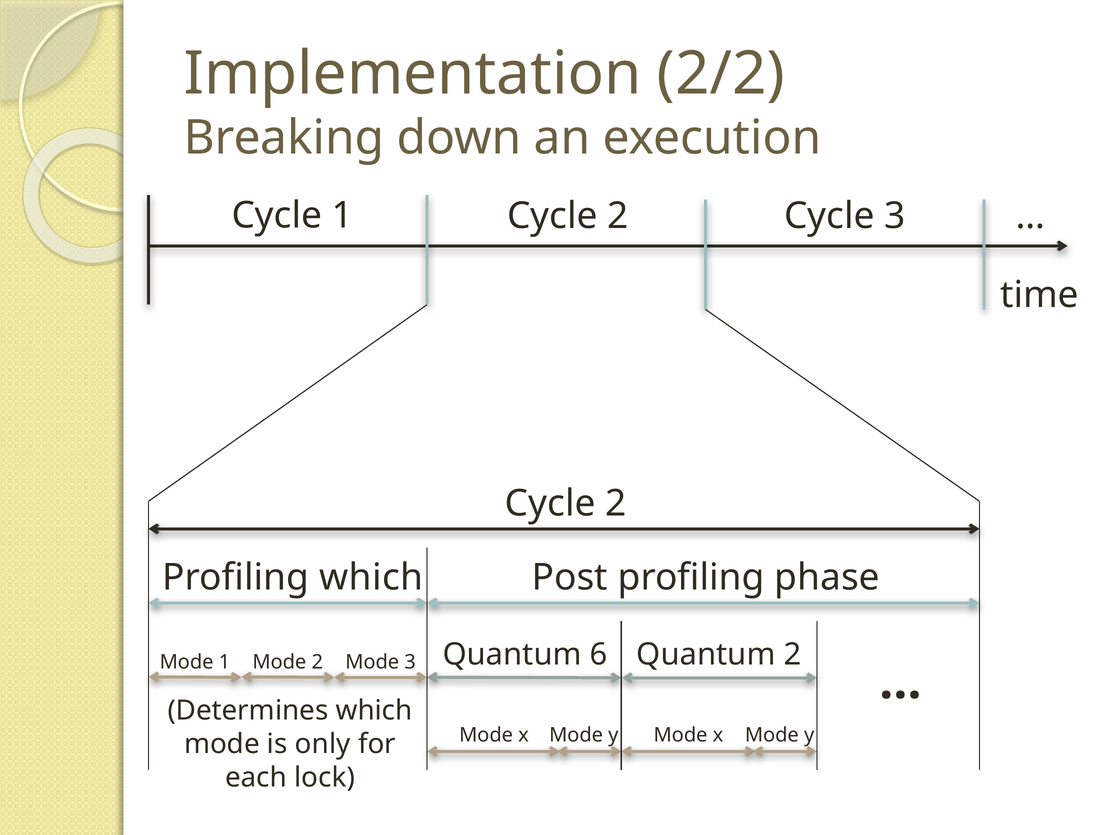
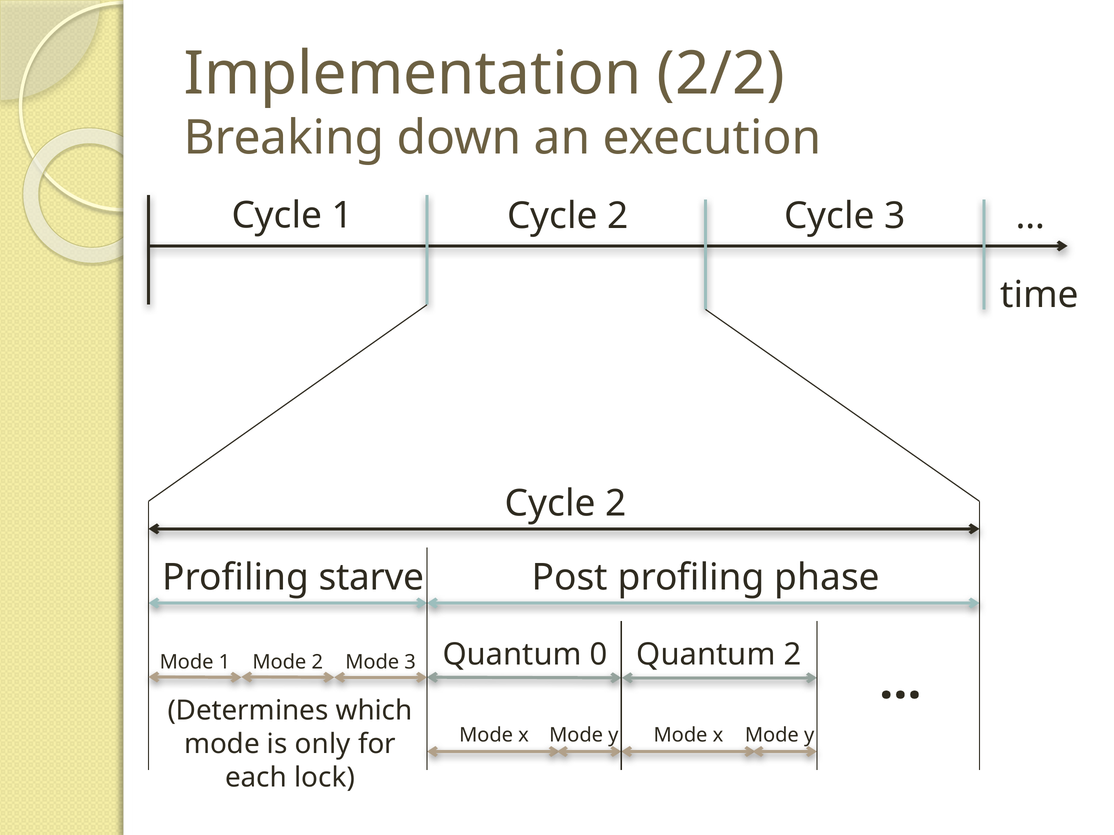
Profiling which: which -> starve (372, 578)
6: 6 -> 0 (599, 655)
